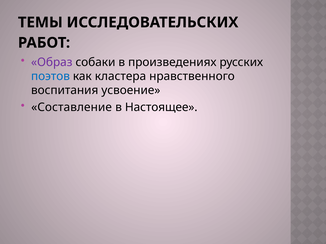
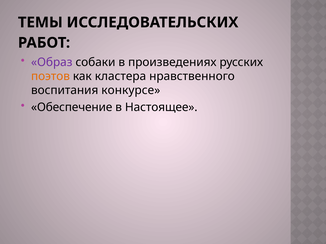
поэтов colour: blue -> orange (50, 76)
усвоение: усвоение -> конкурсе (131, 91)
Составление: Составление -> Обеспечение (72, 107)
